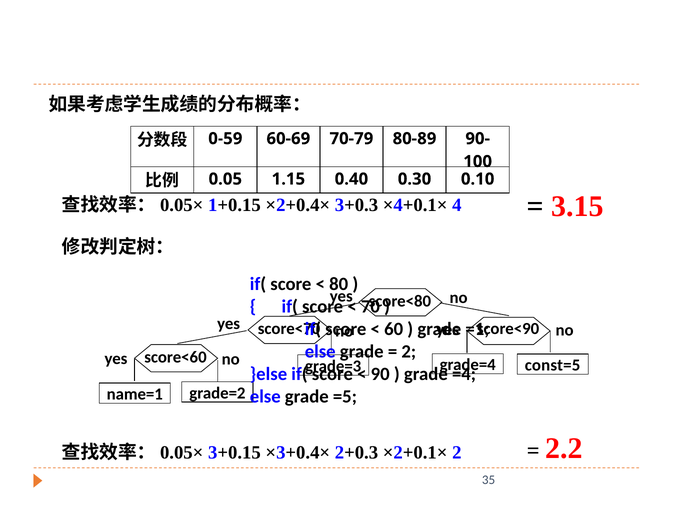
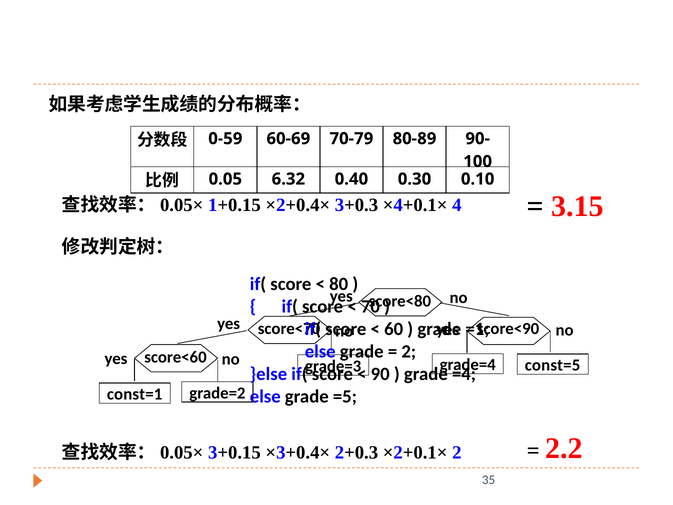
1.15: 1.15 -> 6.32 (288, 179)
name=1: name=1 -> const=1 (135, 394)
